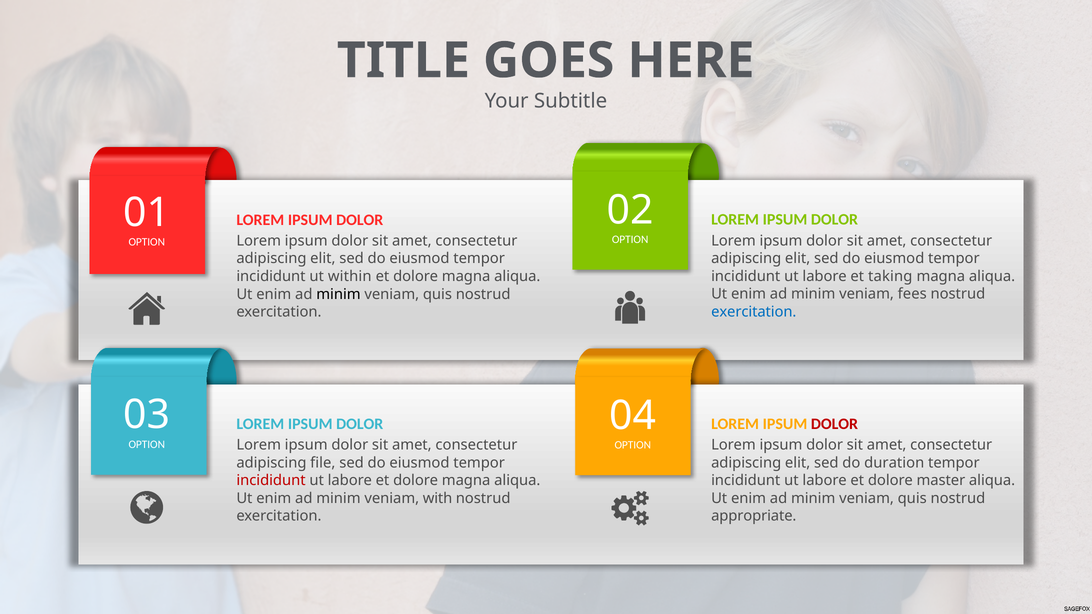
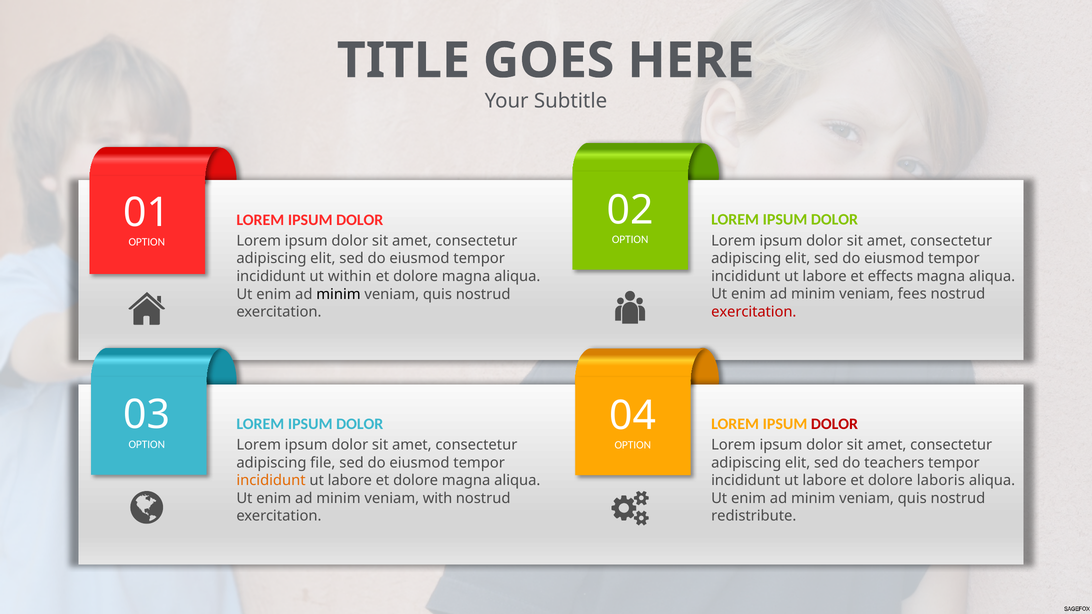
taking: taking -> effects (890, 276)
exercitation colour: blue -> red (754, 312)
duration: duration -> teachers (894, 463)
master: master -> laboris (941, 481)
incididunt colour: red -> orange (271, 481)
appropriate: appropriate -> redistribute (754, 516)
